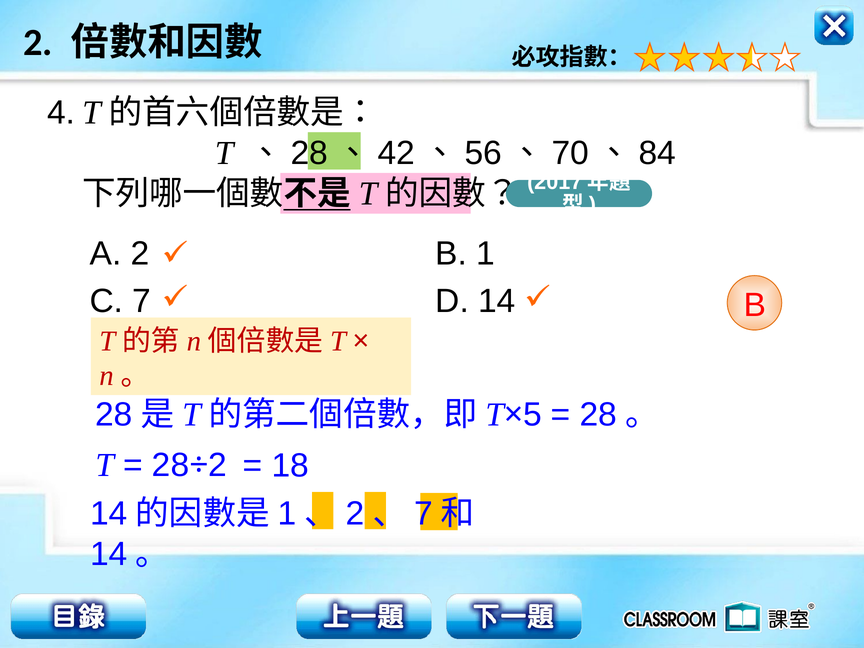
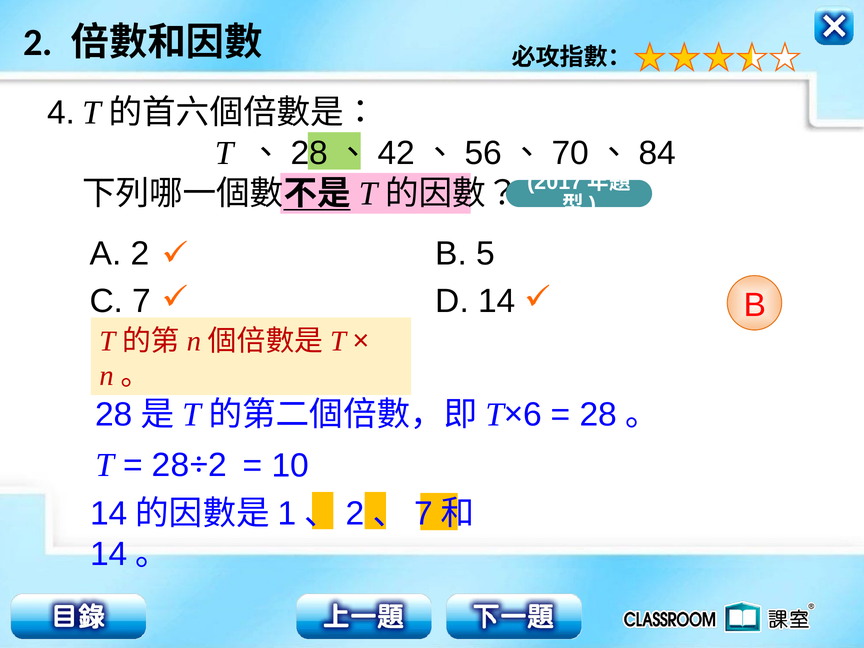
B 1: 1 -> 5 (486, 254)
5: 5 -> 6 (532, 415)
18: 18 -> 10 (290, 466)
